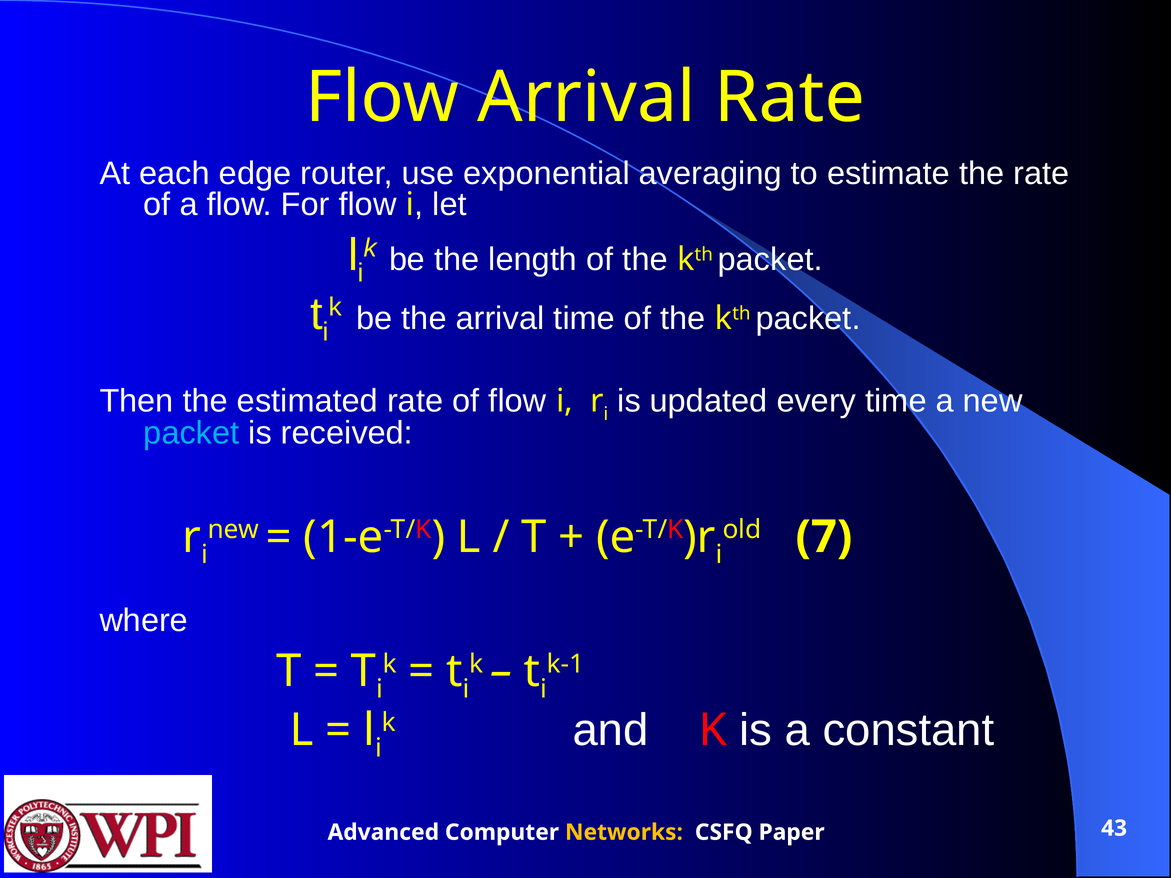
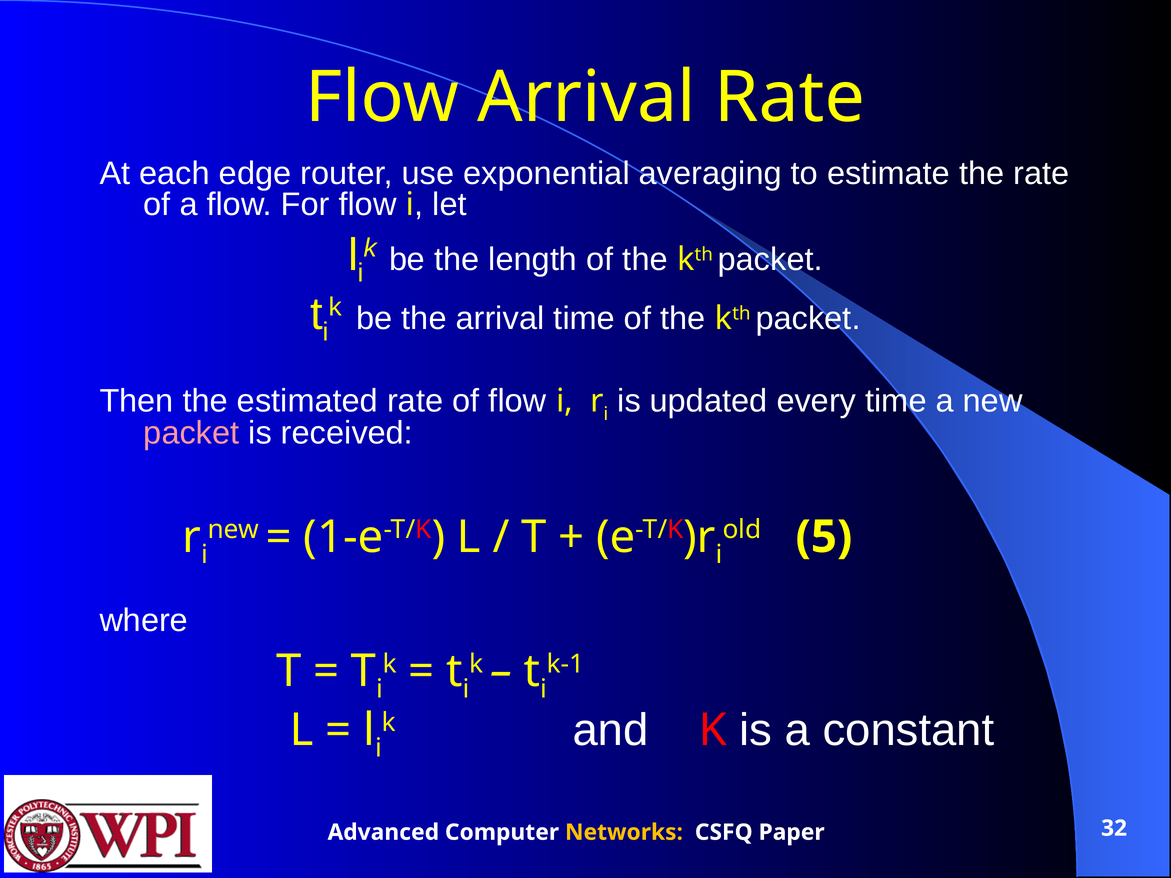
packet colour: light blue -> pink (191, 433)
7: 7 -> 5 (824, 537)
43: 43 -> 32 (1114, 828)
